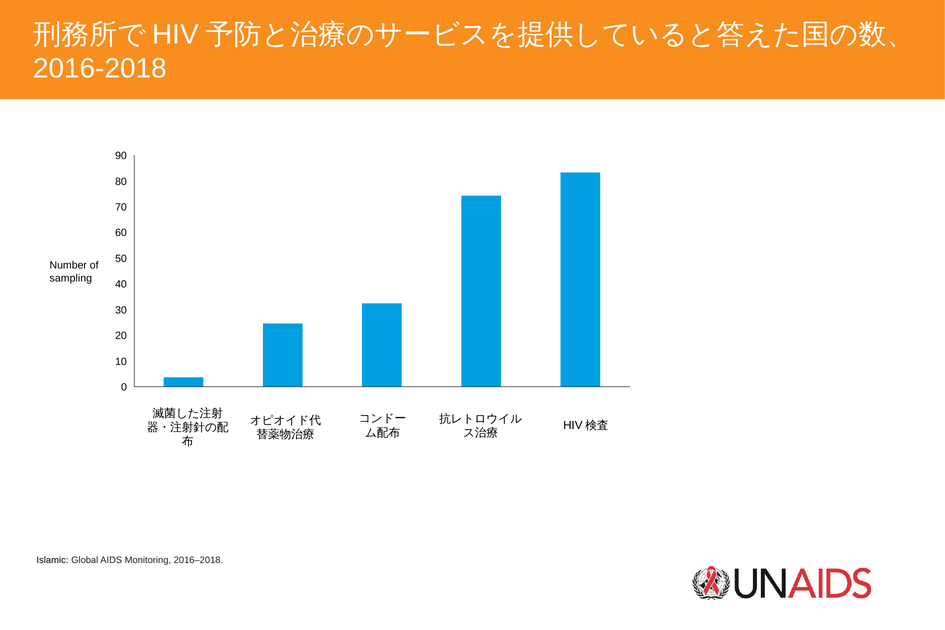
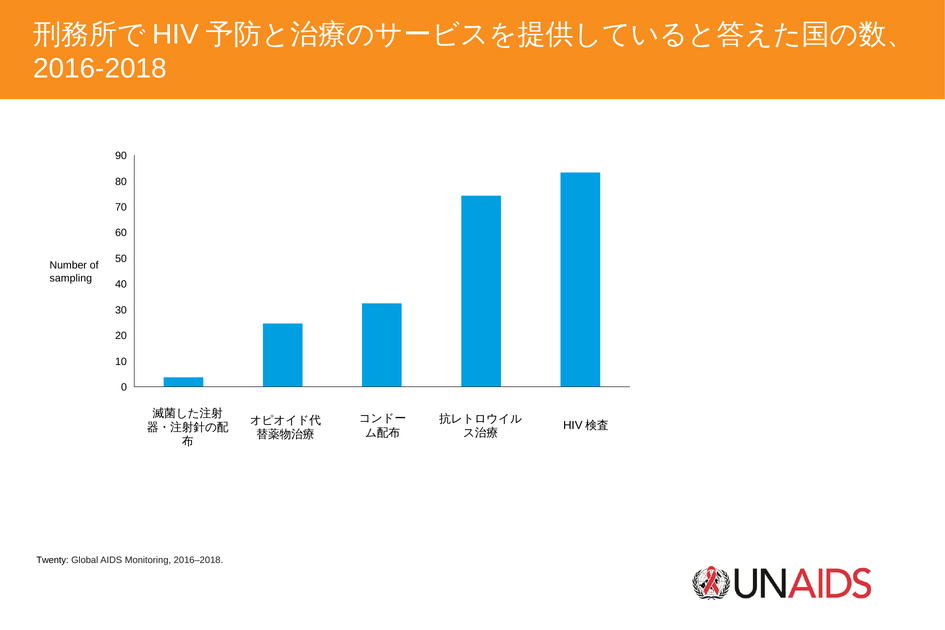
Islamic: Islamic -> Twenty (53, 560)
